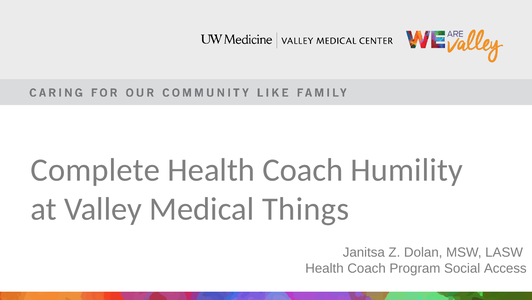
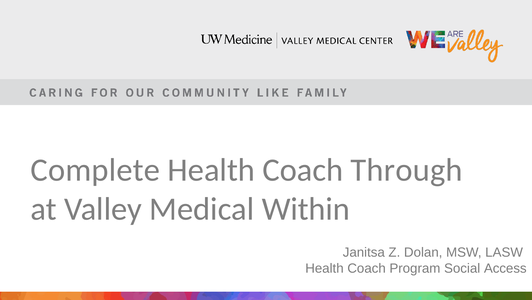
Humility: Humility -> Through (407, 170)
Things: Things -> Within (306, 209)
